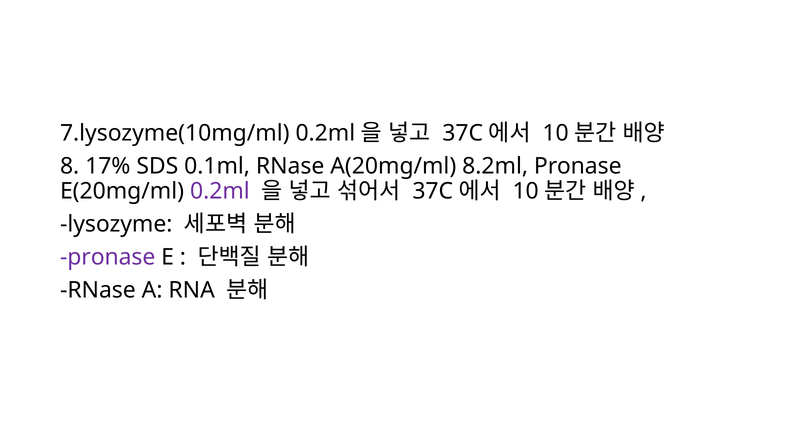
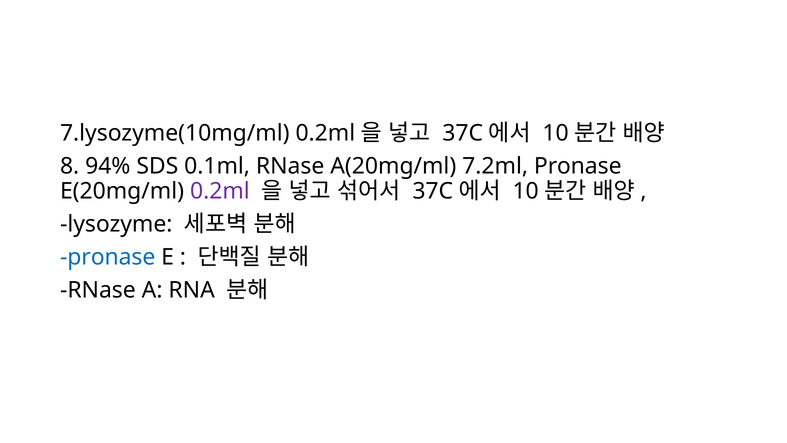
17%: 17% -> 94% (108, 166)
8.2ml: 8.2ml -> 7.2ml (495, 166)
pronase colour: purple -> blue (108, 257)
